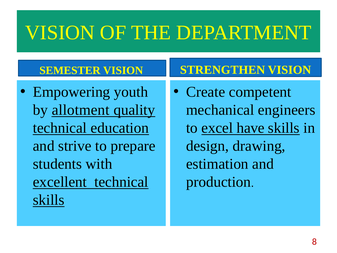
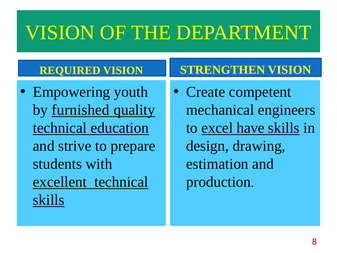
SEMESTER: SEMESTER -> REQUIRED (70, 70)
allotment: allotment -> furnished (81, 110)
